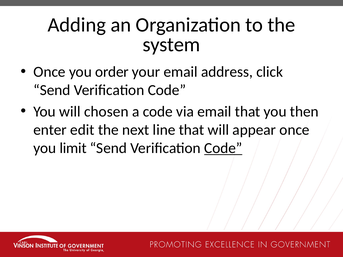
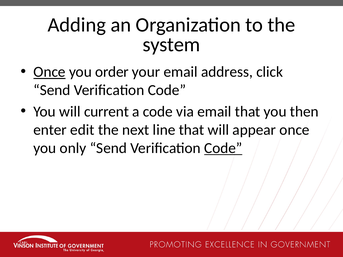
Once underline: none -> present (49, 72)
chosen: chosen -> current (106, 112)
limit: limit -> only (73, 148)
